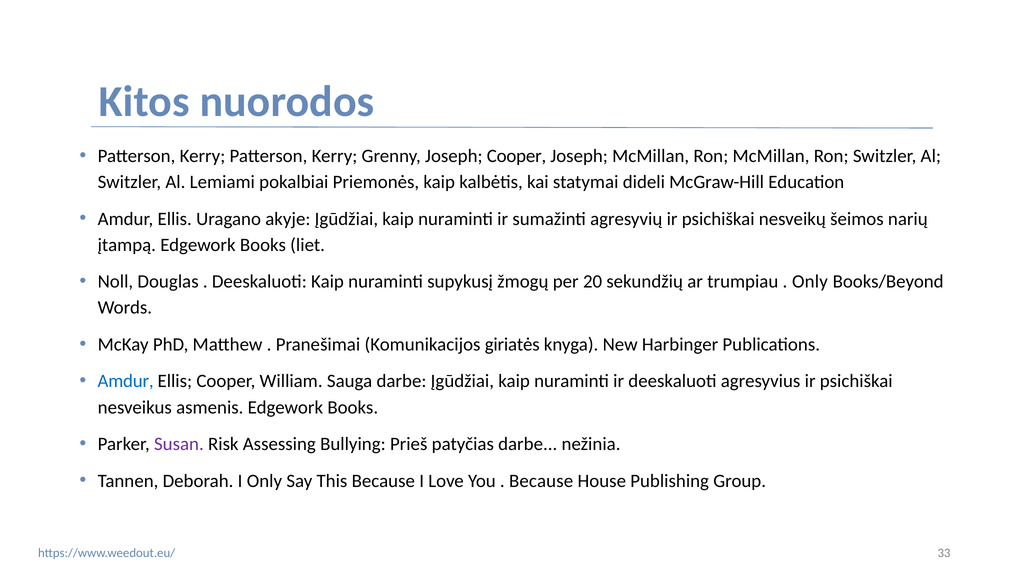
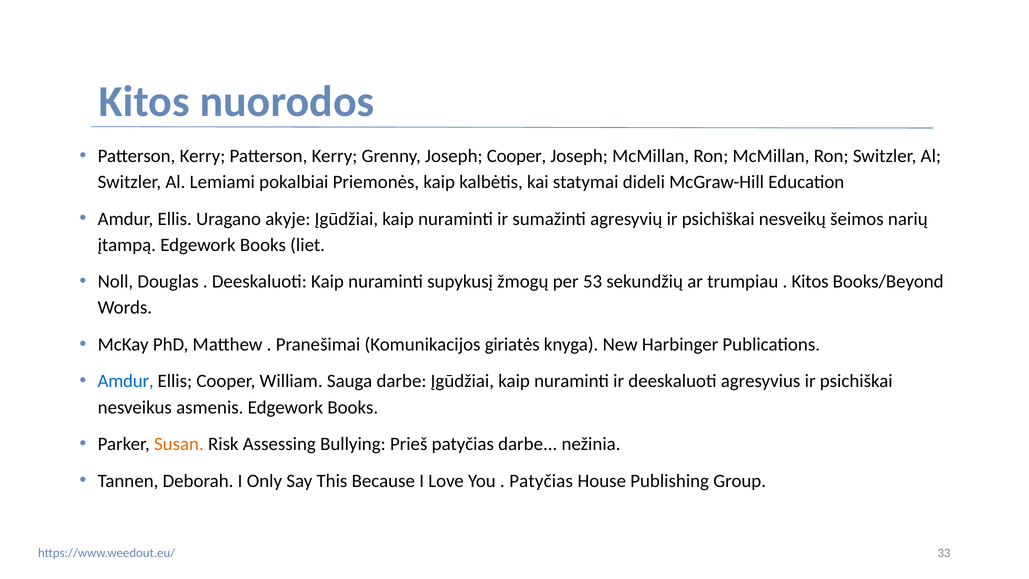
20: 20 -> 53 (593, 282)
Only: Only -> Kitos (810, 282)
Susan colour: purple -> orange (179, 444)
Because: Because -> Patyčias (541, 481)
